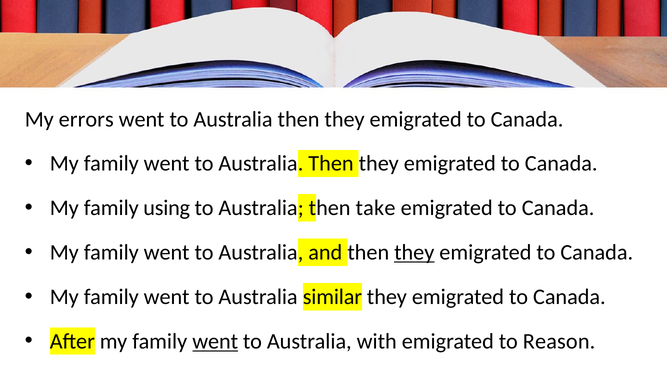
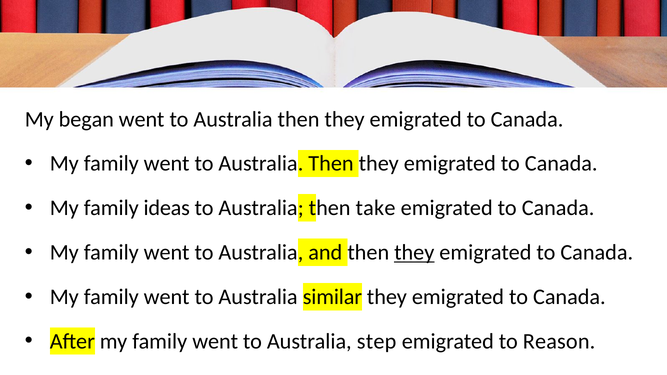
errors: errors -> began (86, 119)
using: using -> ideas (167, 208)
went underline: present -> none (215, 342)
with: with -> step (377, 342)
